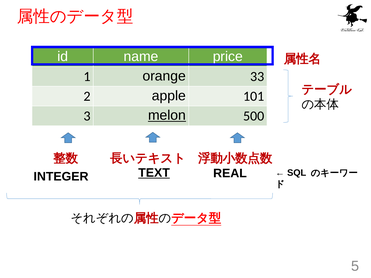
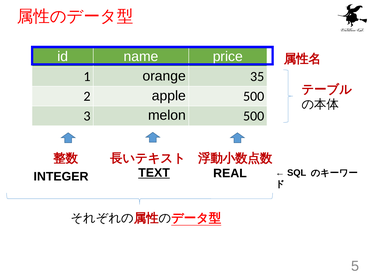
33: 33 -> 35 (257, 77)
apple 101: 101 -> 500 (254, 96)
melon underline: present -> none (167, 115)
